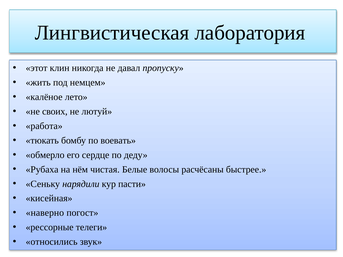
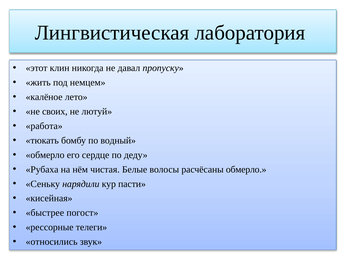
воевать: воевать -> водный (118, 141)
расчёсаны быстрее: быстрее -> обмерло (246, 170)
наверно: наверно -> быстрее (45, 213)
